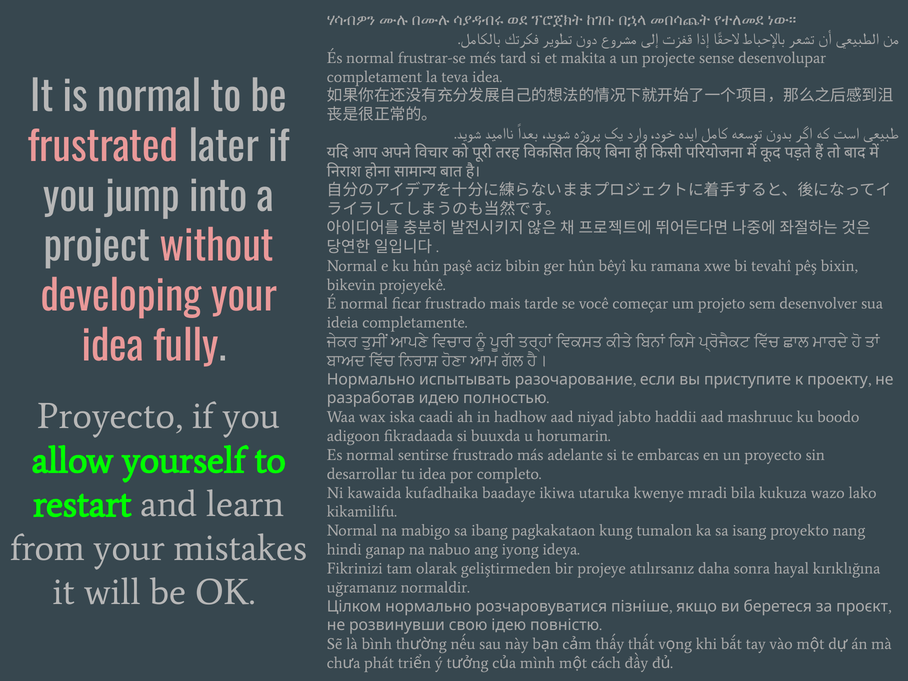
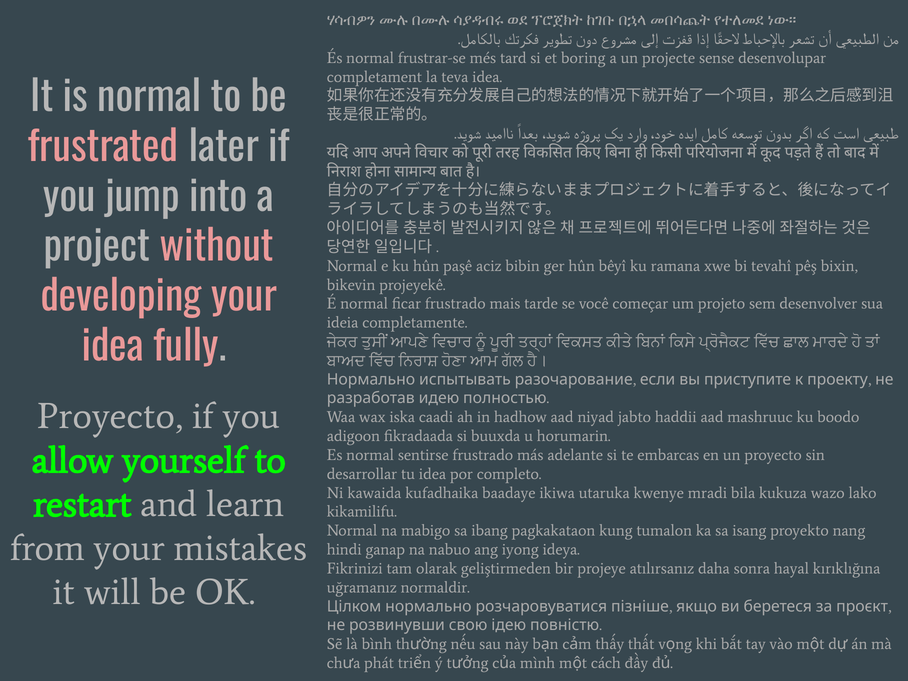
makita: makita -> boring (583, 58)
